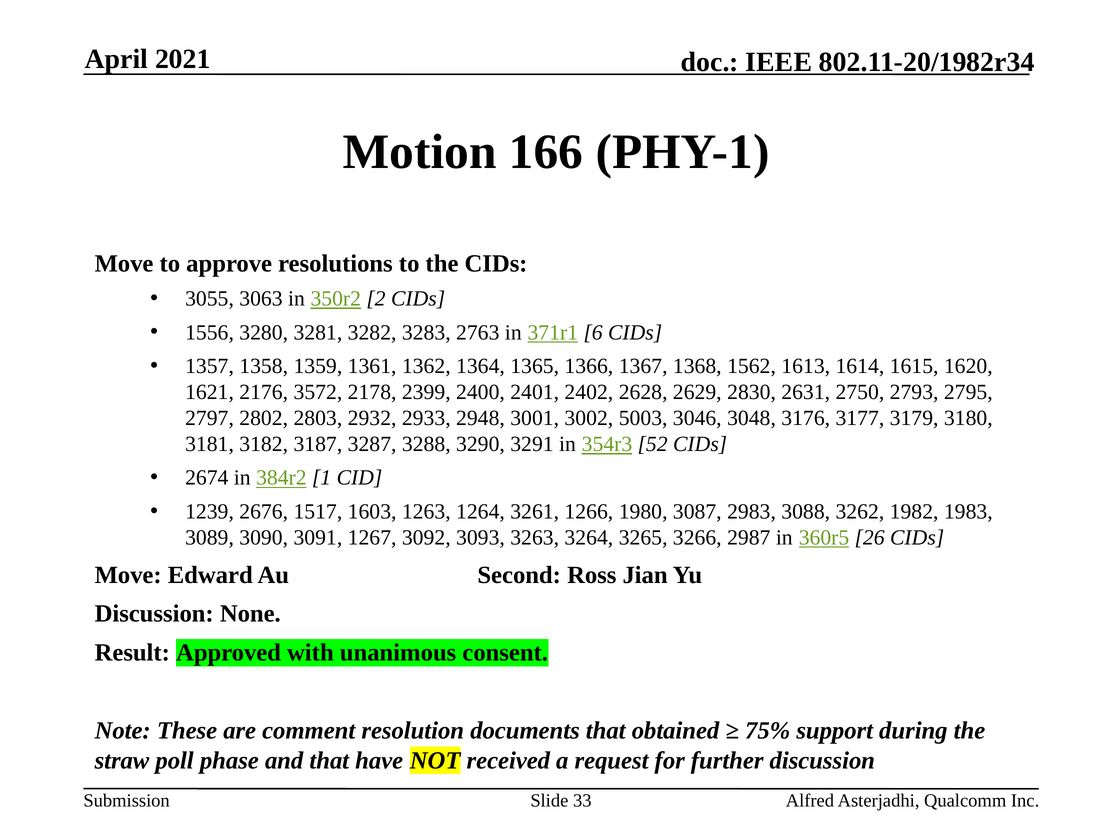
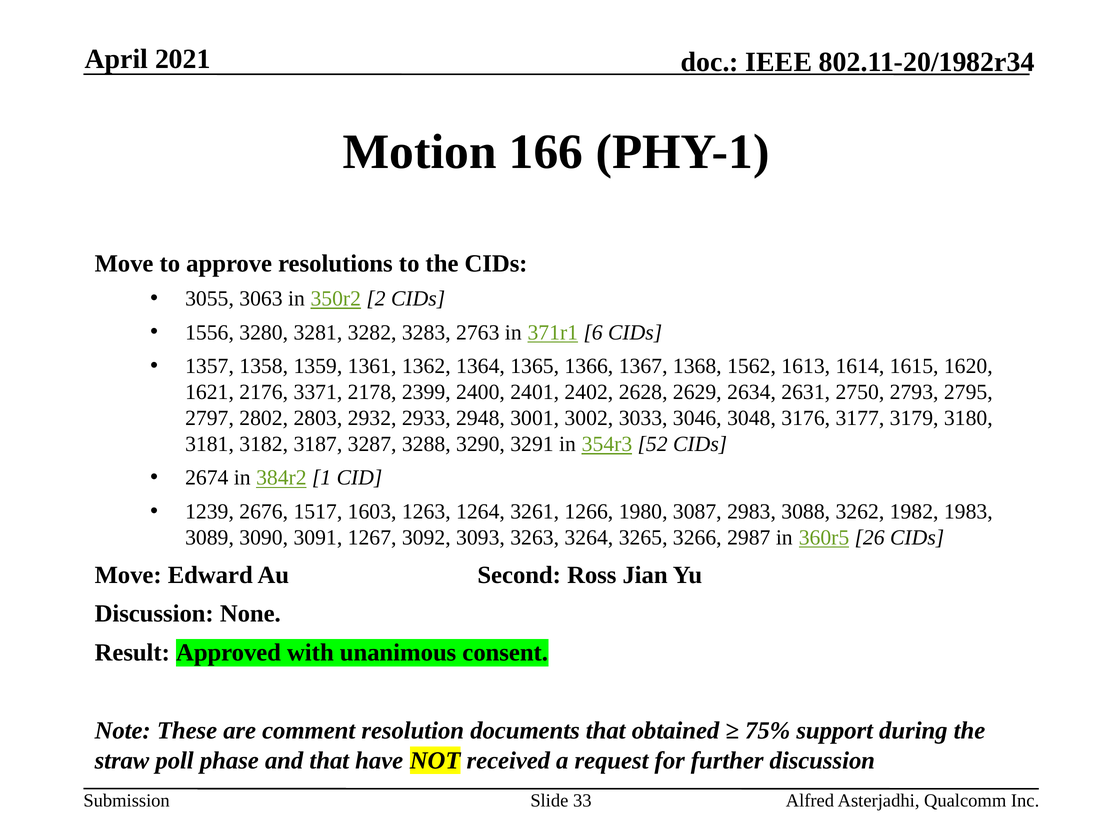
3572: 3572 -> 3371 (318, 392)
2830: 2830 -> 2634 (752, 392)
5003: 5003 -> 3033 (643, 418)
